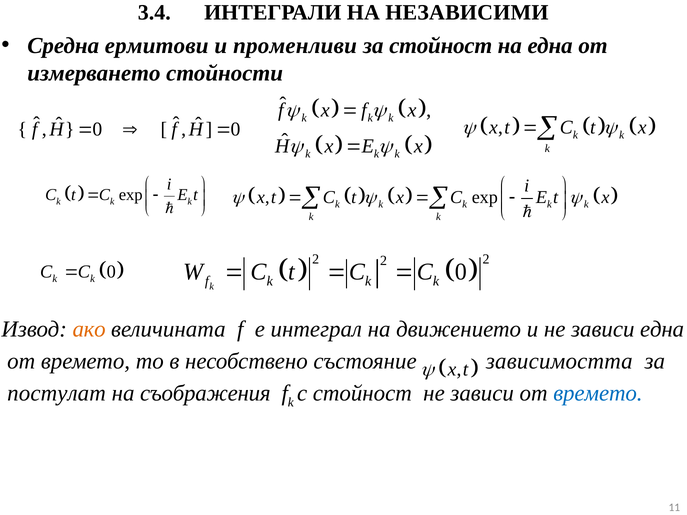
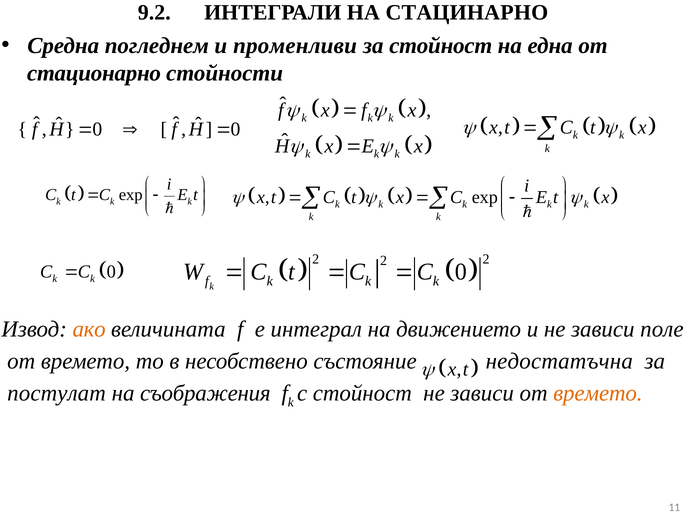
3.4: 3.4 -> 9.2 (154, 13)
НЕЗАВИСИМИ: НЕЗАВИСИМИ -> СТАЦИНАРНО (467, 13)
ермитови: ермитови -> погледнем (157, 46)
измерването: измерването -> стационарно (94, 73)
зависи една: една -> поле (662, 330)
зависимостта: зависимостта -> недостатъчна (559, 362)
времето colour: blue -> orange (598, 394)
